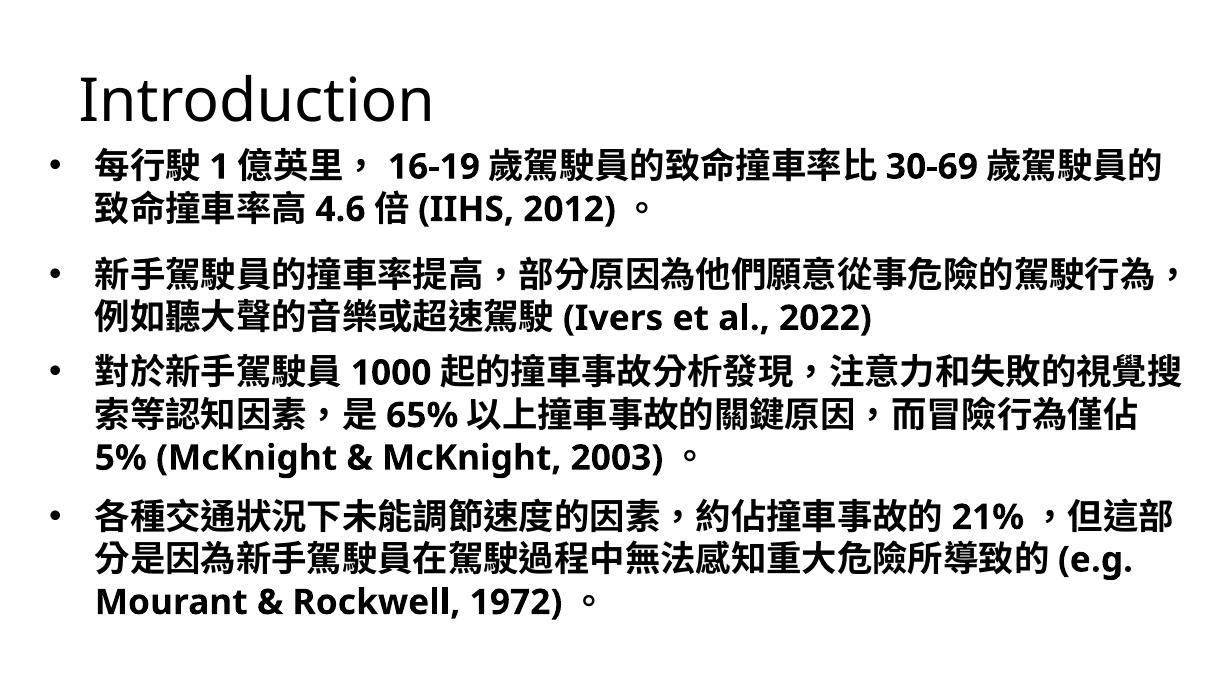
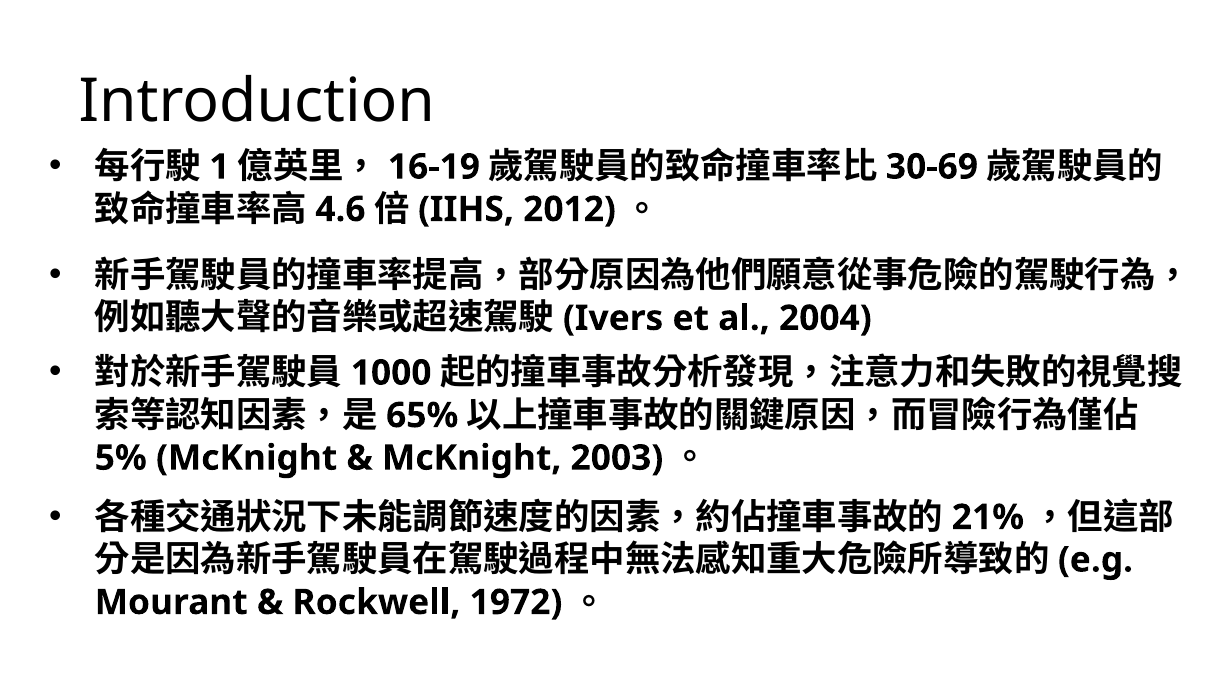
2022: 2022 -> 2004 (825, 318)
